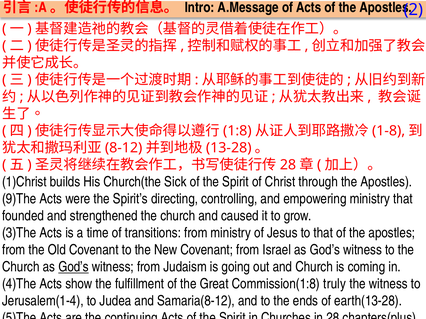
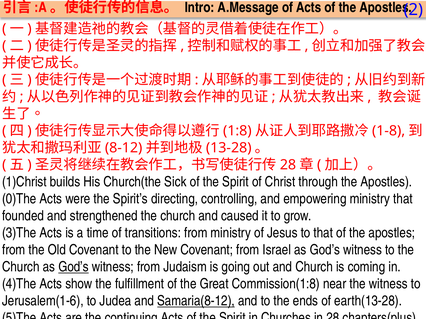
9)The: 9)The -> 0)The (19, 199)
truly: truly -> near (335, 284)
Jerusalem(1-4: Jerusalem(1-4 -> Jerusalem(1-6 (43, 301)
Samaria(8-12 underline: none -> present (196, 301)
